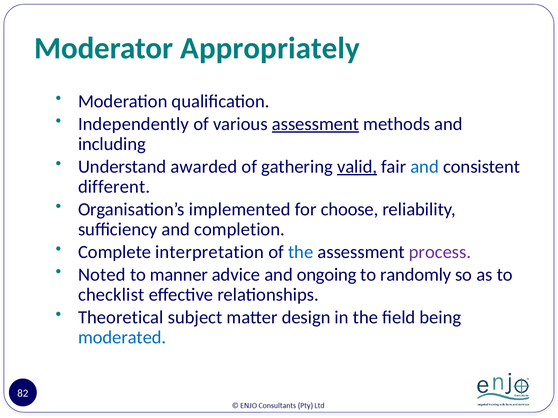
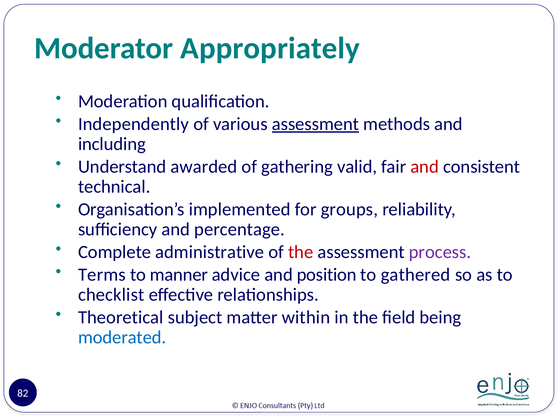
valid underline: present -> none (357, 167)
and colour: blue -> red (425, 167)
different: different -> technical (114, 187)
choose: choose -> groups (349, 210)
completion: completion -> percentage (240, 230)
interpretation: interpretation -> administrative (210, 252)
the colour: blue -> red (301, 252)
Noted: Noted -> Terms (102, 275)
ongoing: ongoing -> position (327, 275)
randomly: randomly -> gathered (416, 275)
design: design -> within (306, 318)
